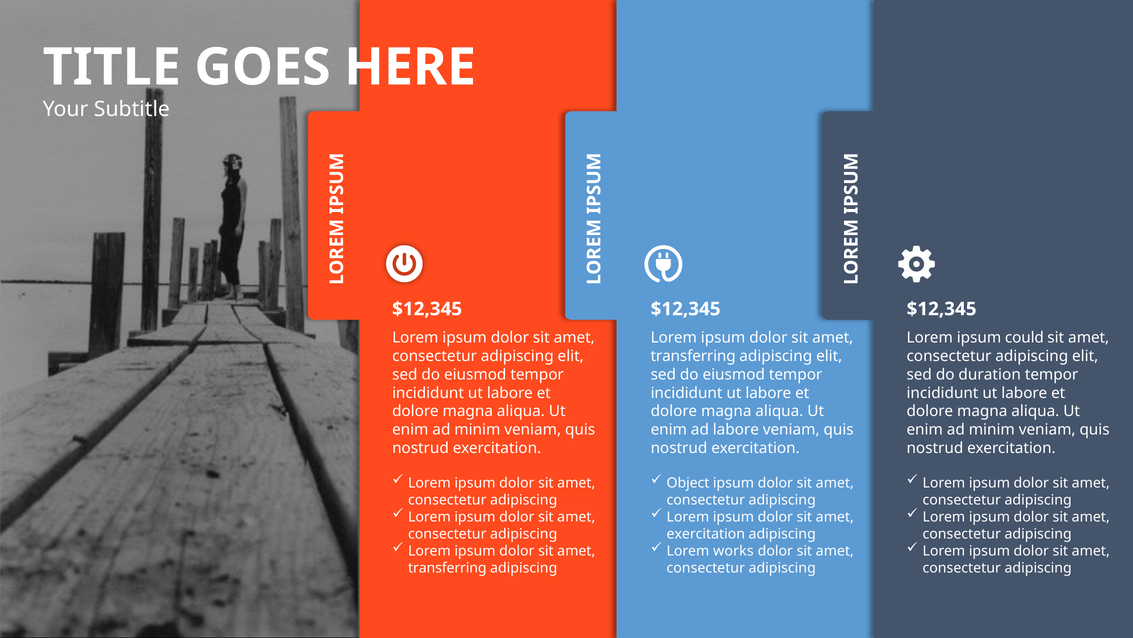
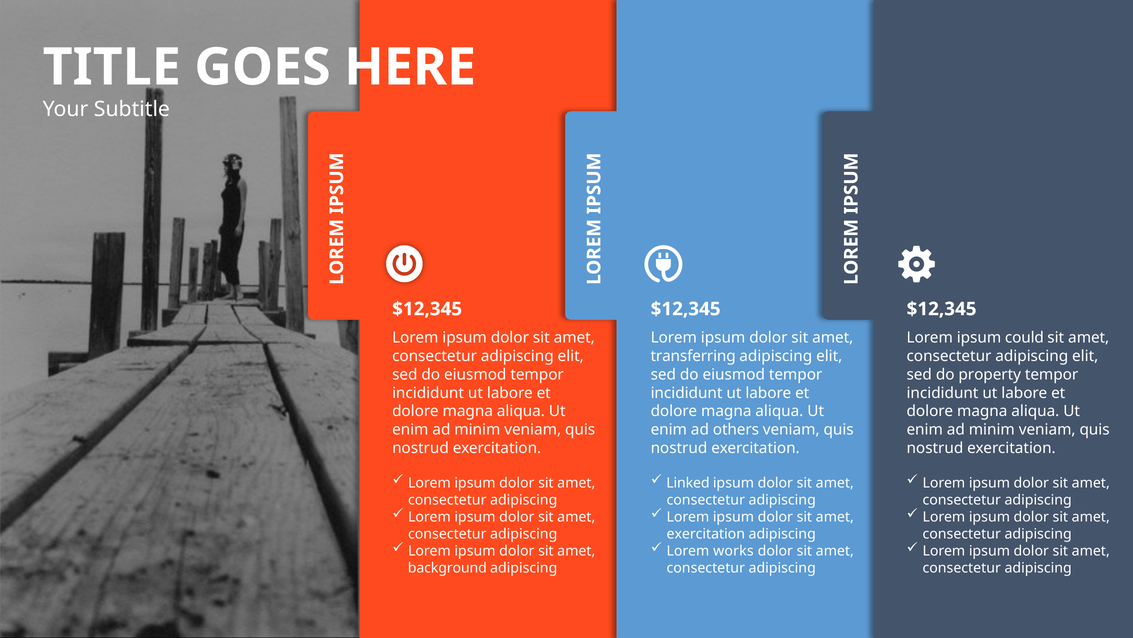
duration: duration -> property (990, 374)
ad labore: labore -> others (736, 429)
Object: Object -> Linked (688, 482)
transferring: transferring -> background (447, 567)
